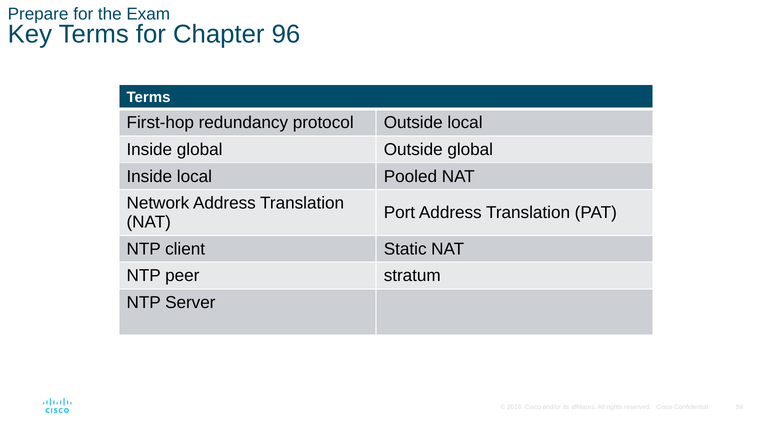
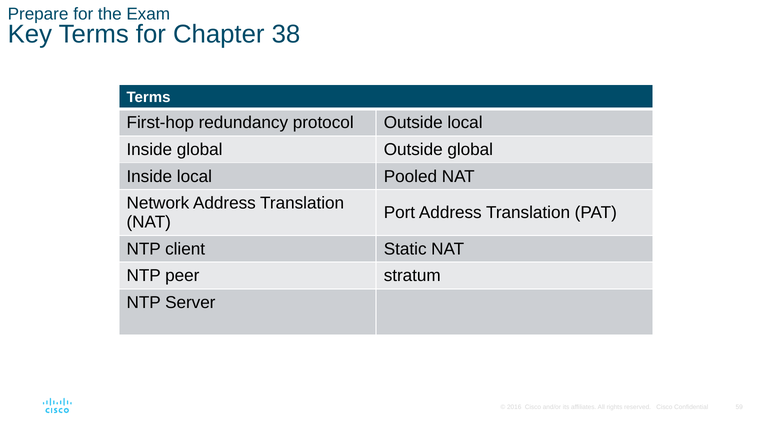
96: 96 -> 38 (286, 34)
